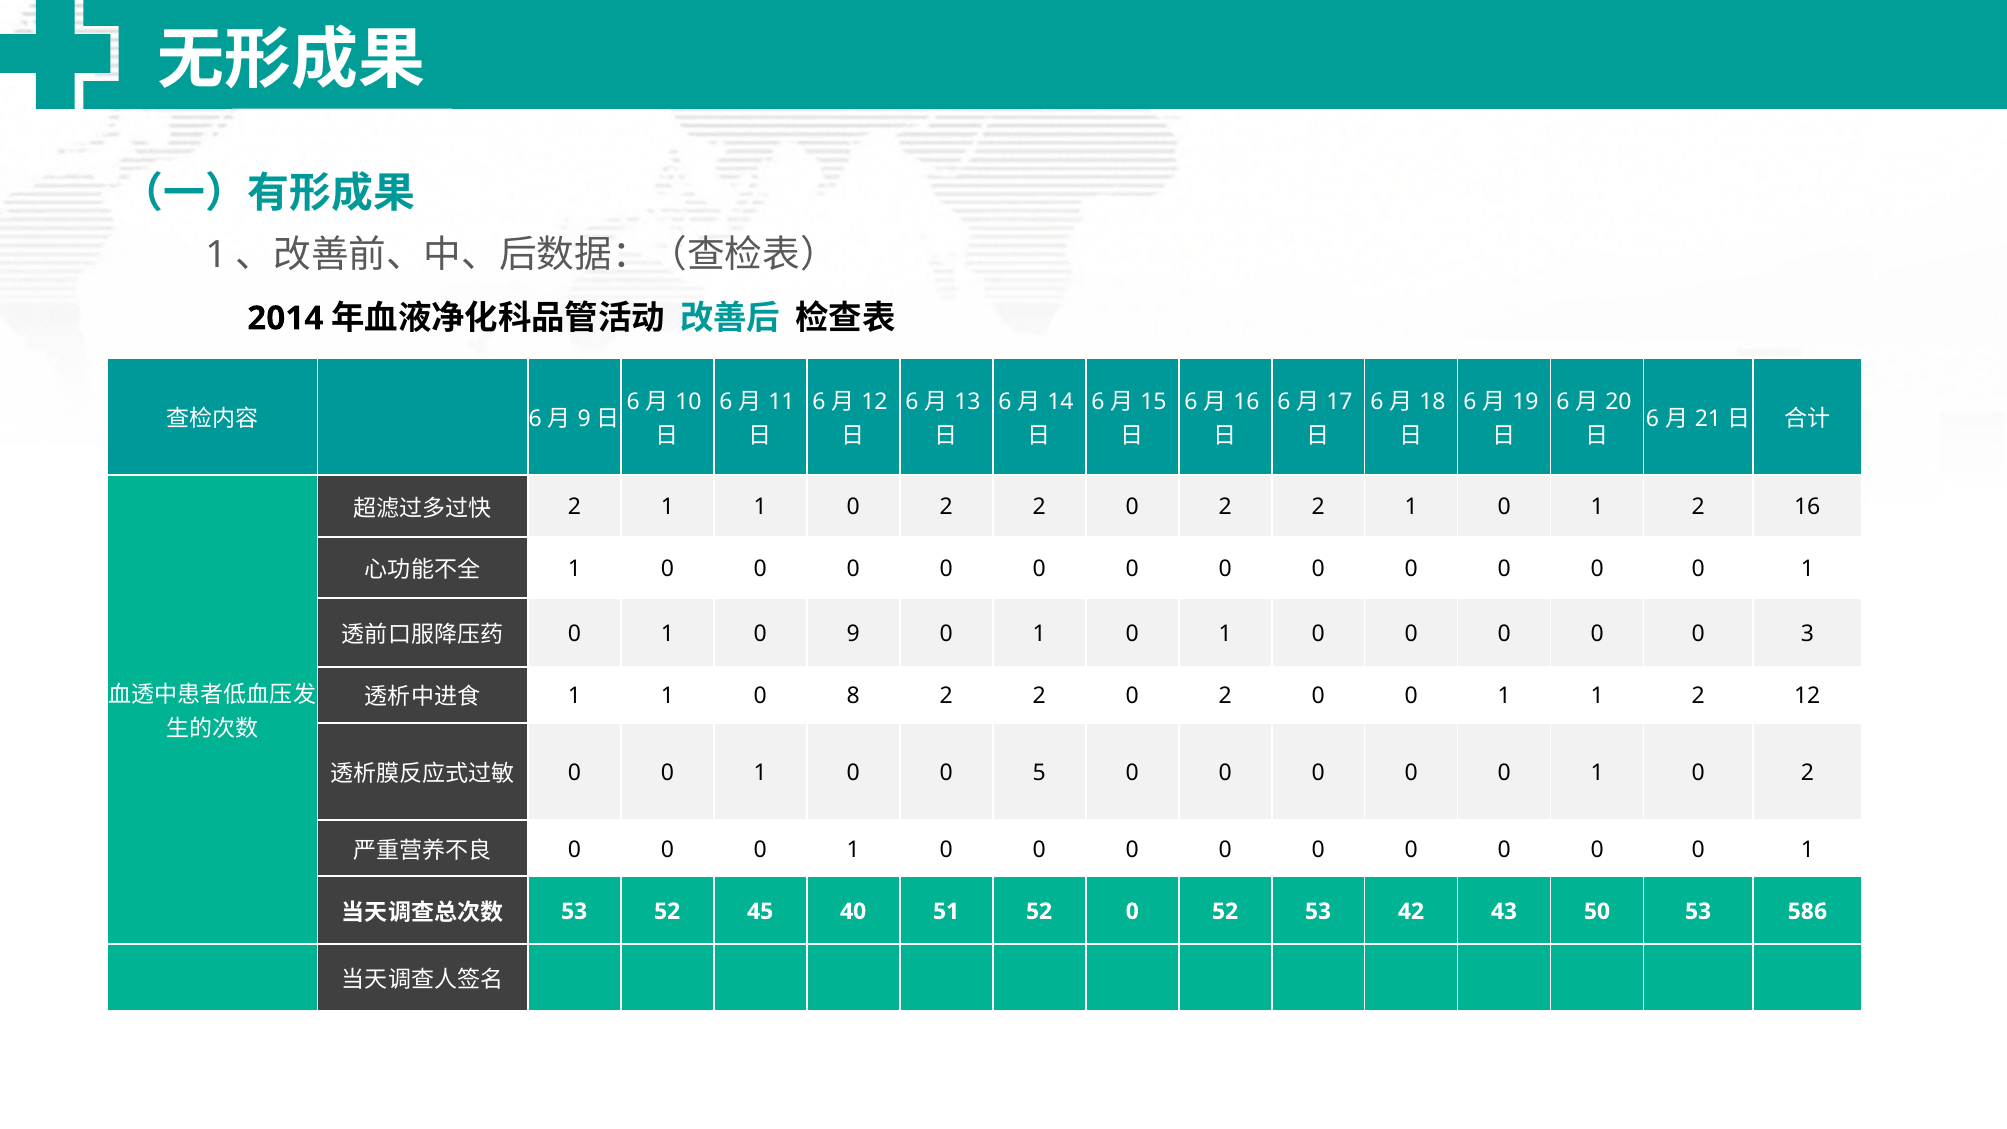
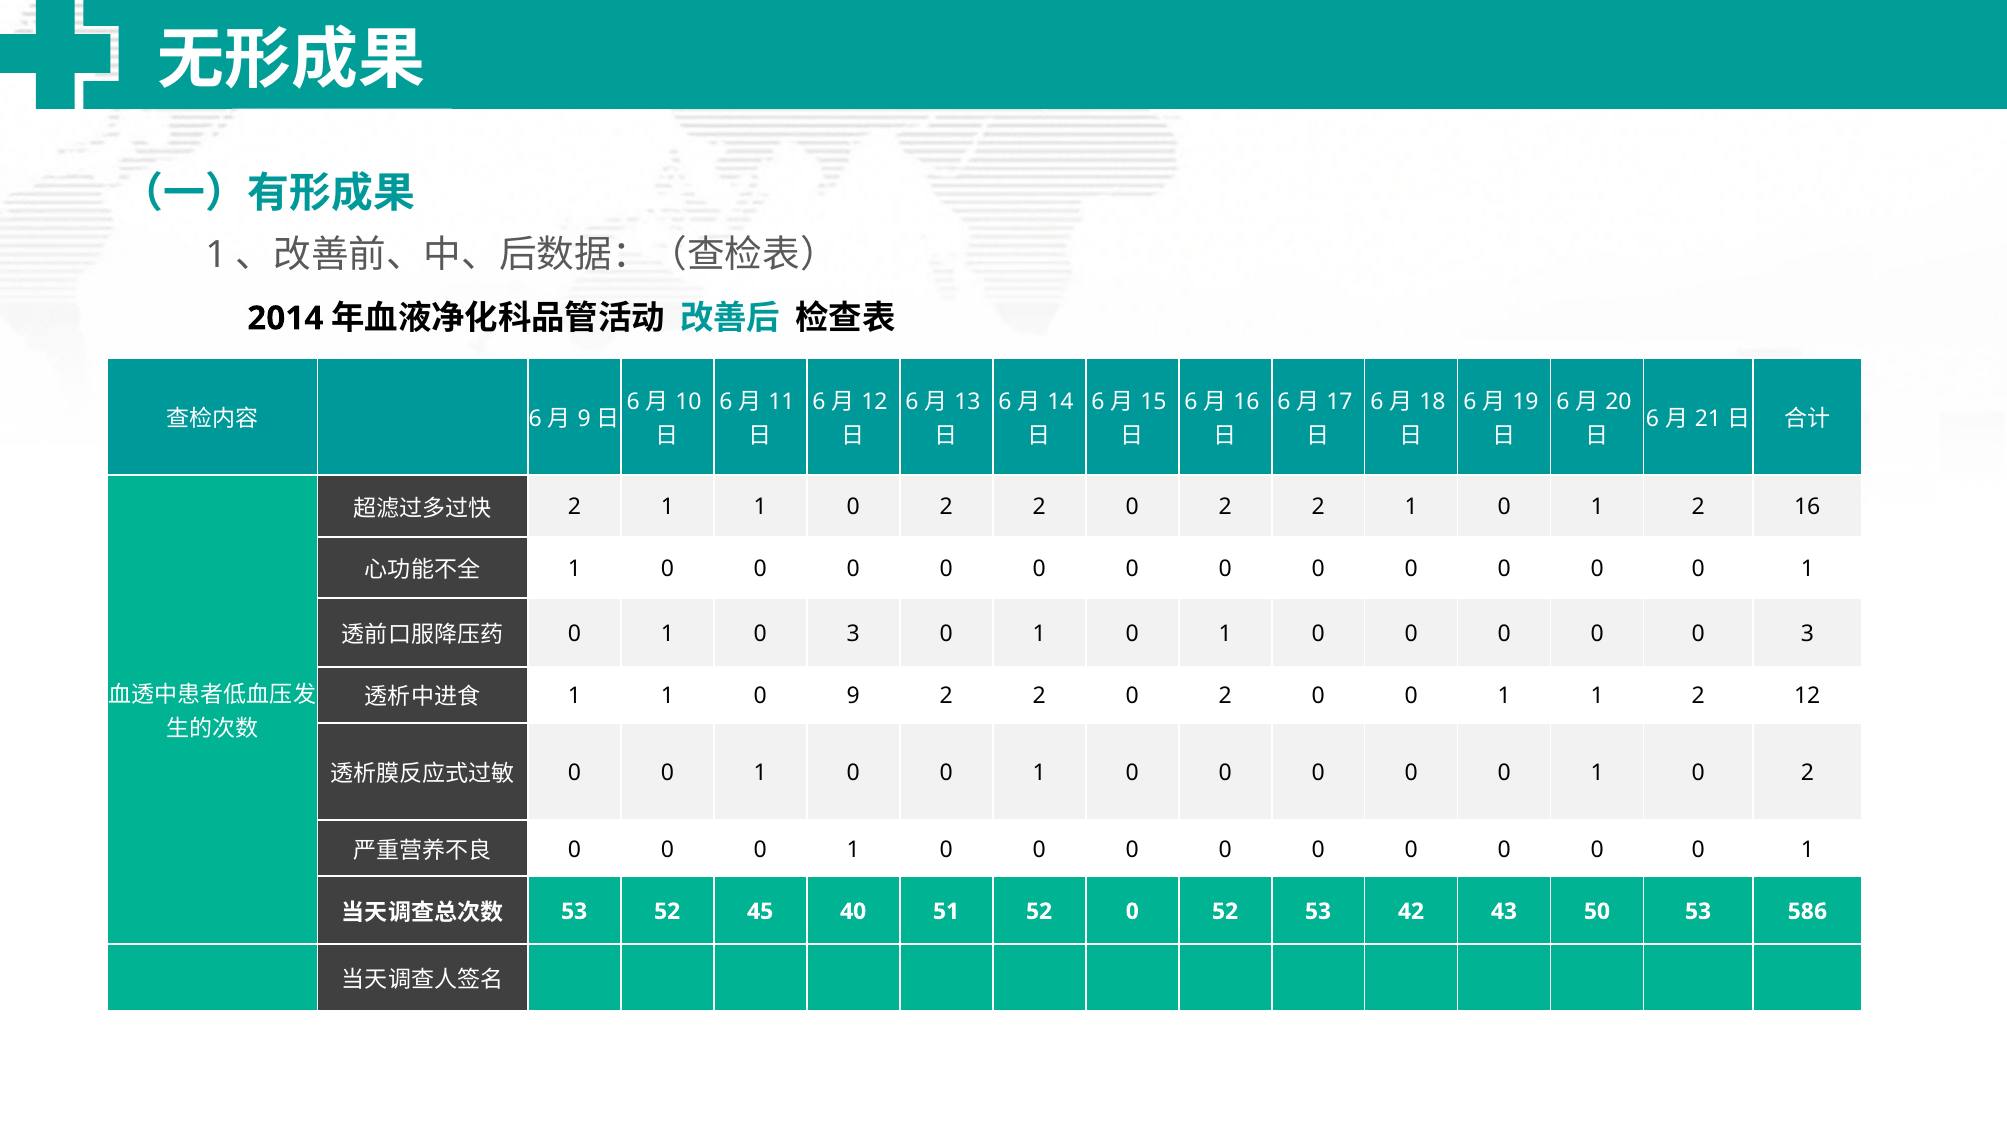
1 0 9: 9 -> 3 (853, 633)
0 8: 8 -> 9 (853, 696)
1 0 0 5: 5 -> 1 (1039, 773)
